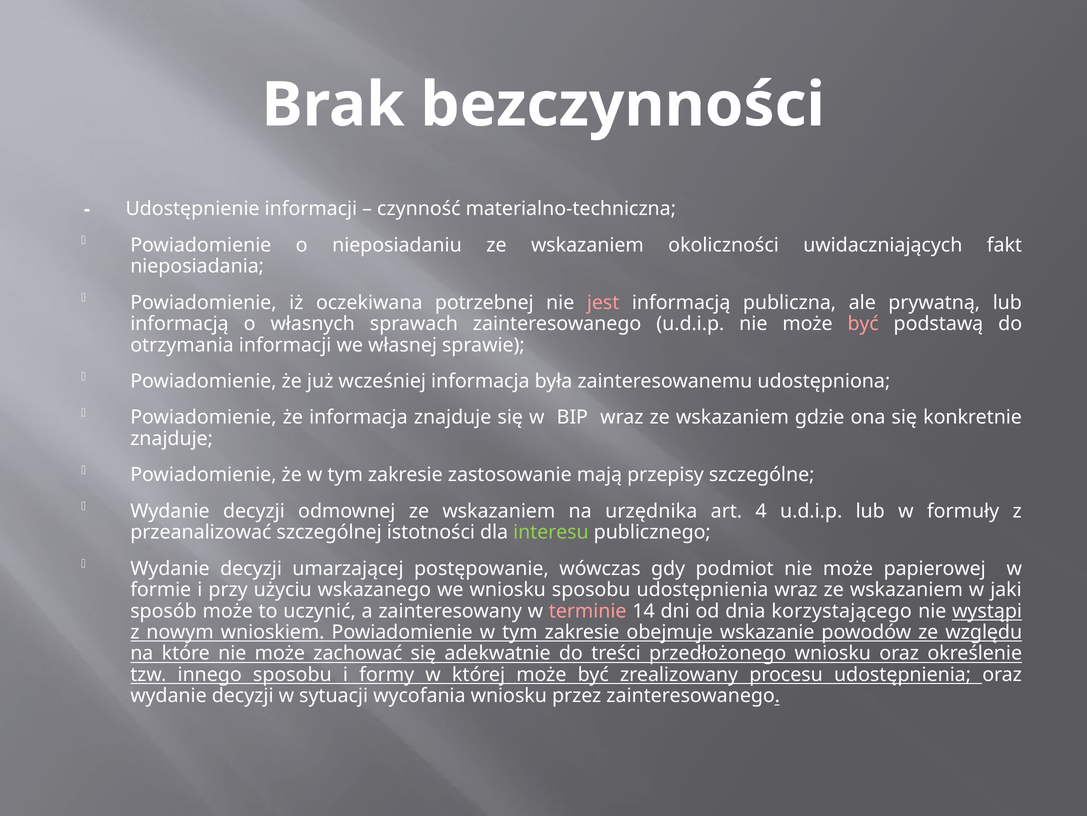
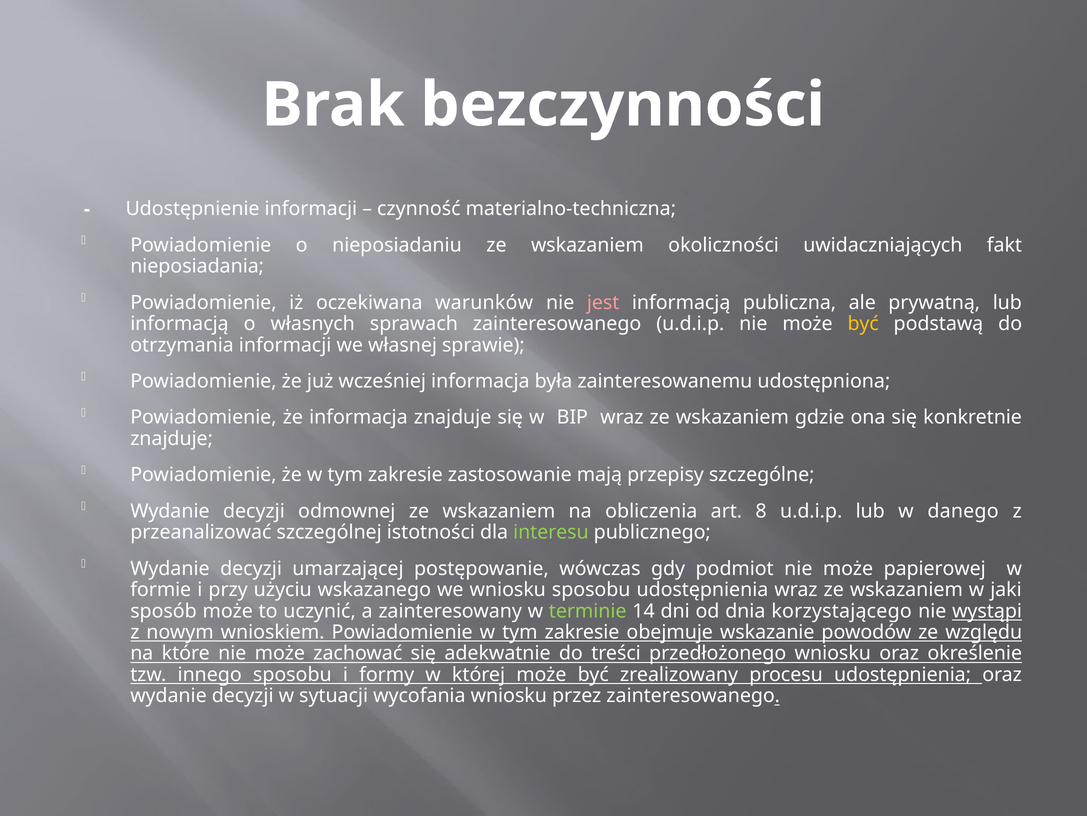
potrzebnej: potrzebnej -> warunków (484, 302)
być colour: pink -> yellow (863, 324)
urzędnika: urzędnika -> obliczenia (651, 511)
4: 4 -> 8 (761, 511)
formuły: formuły -> danego (963, 511)
terminie colour: pink -> light green (588, 610)
